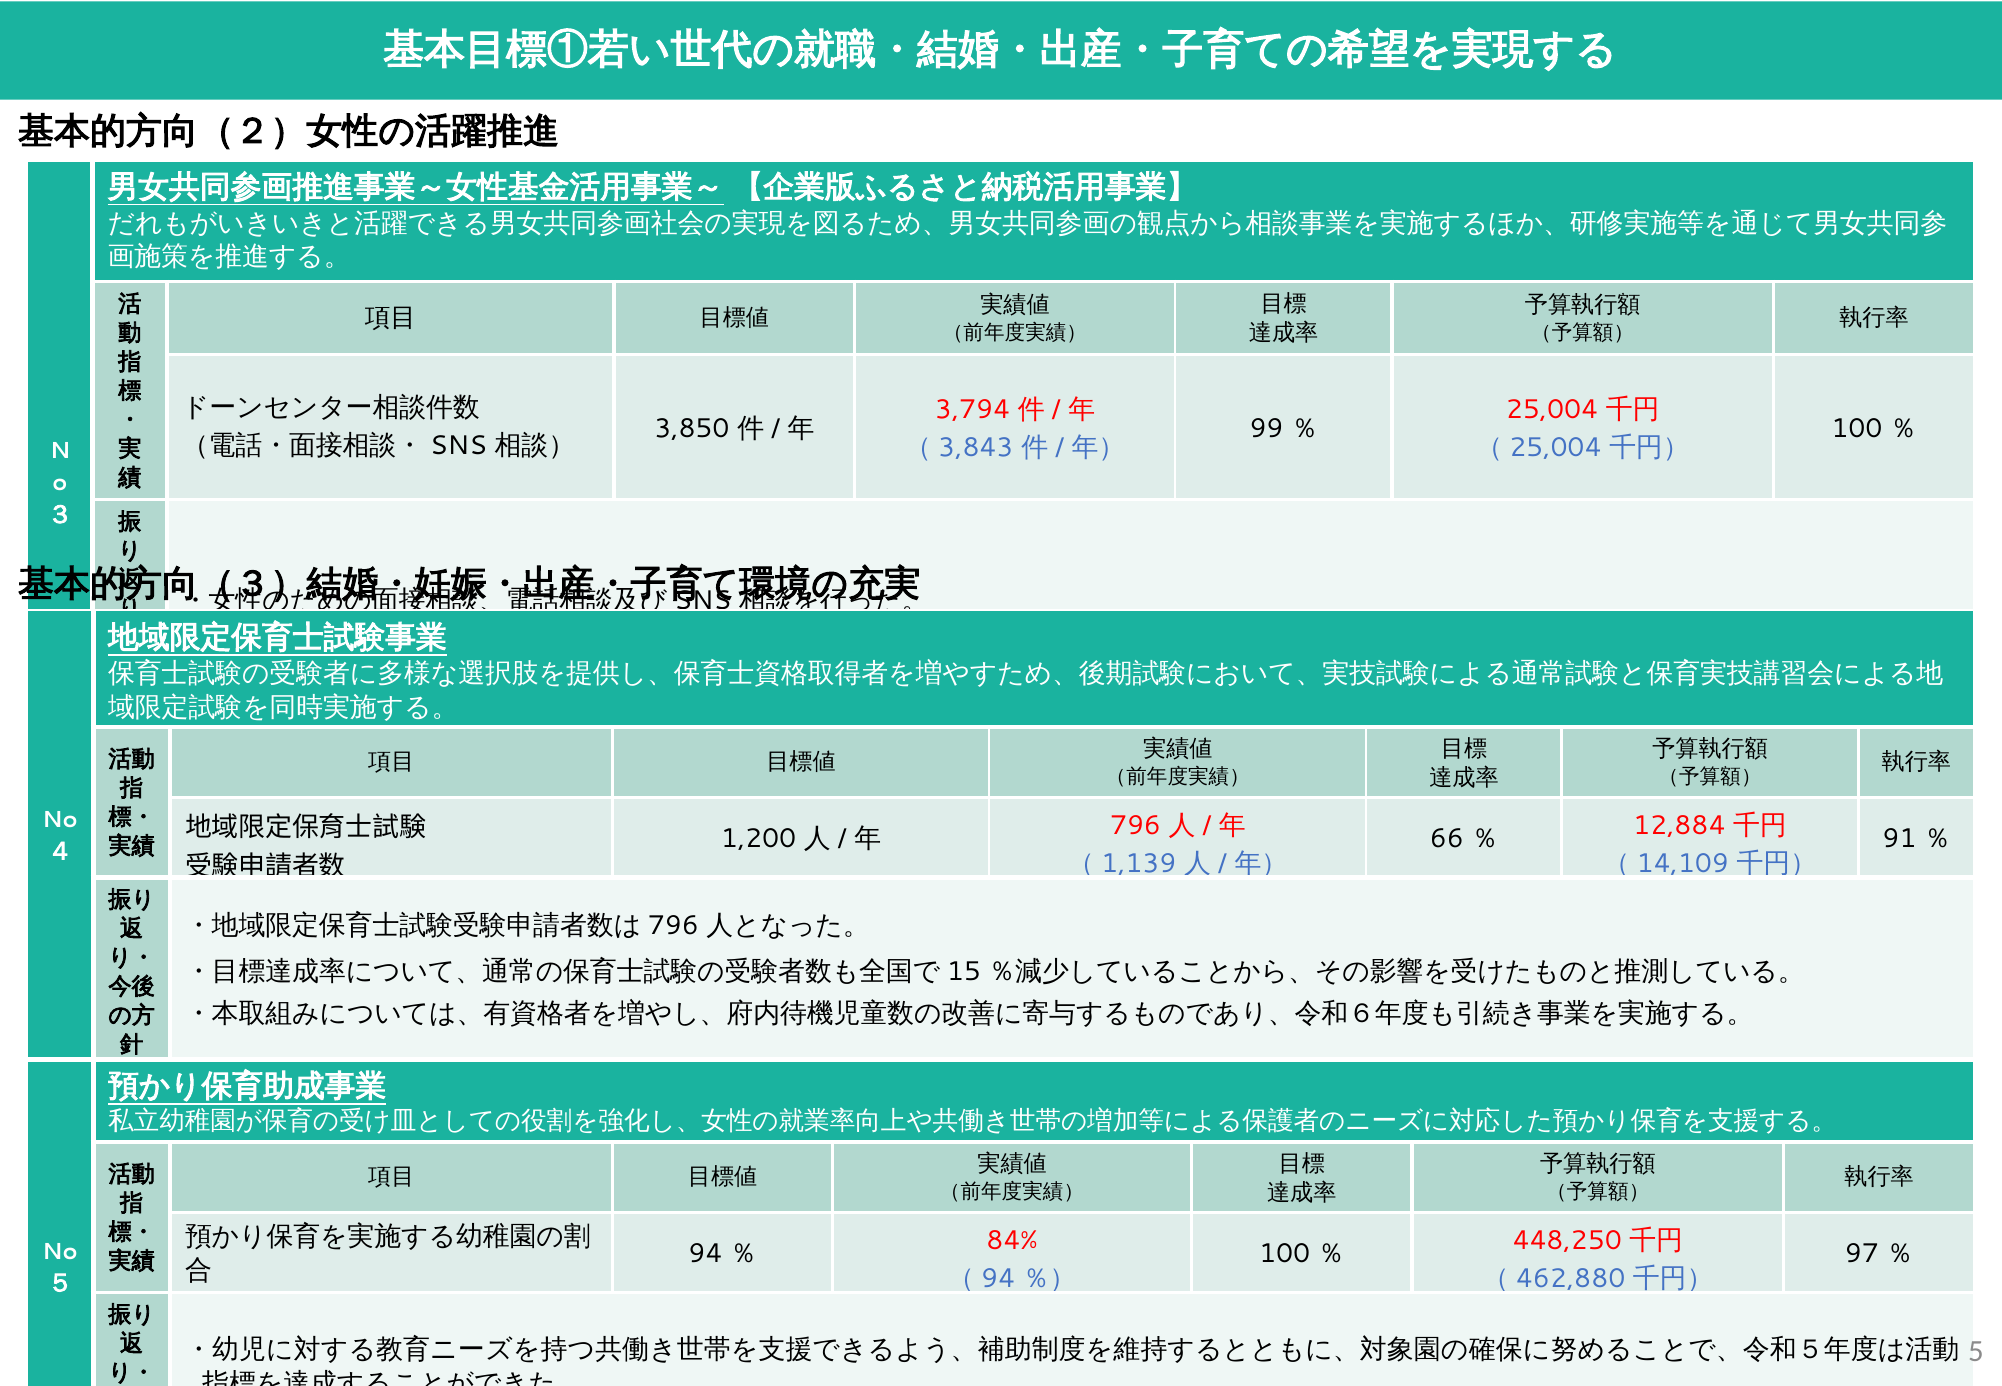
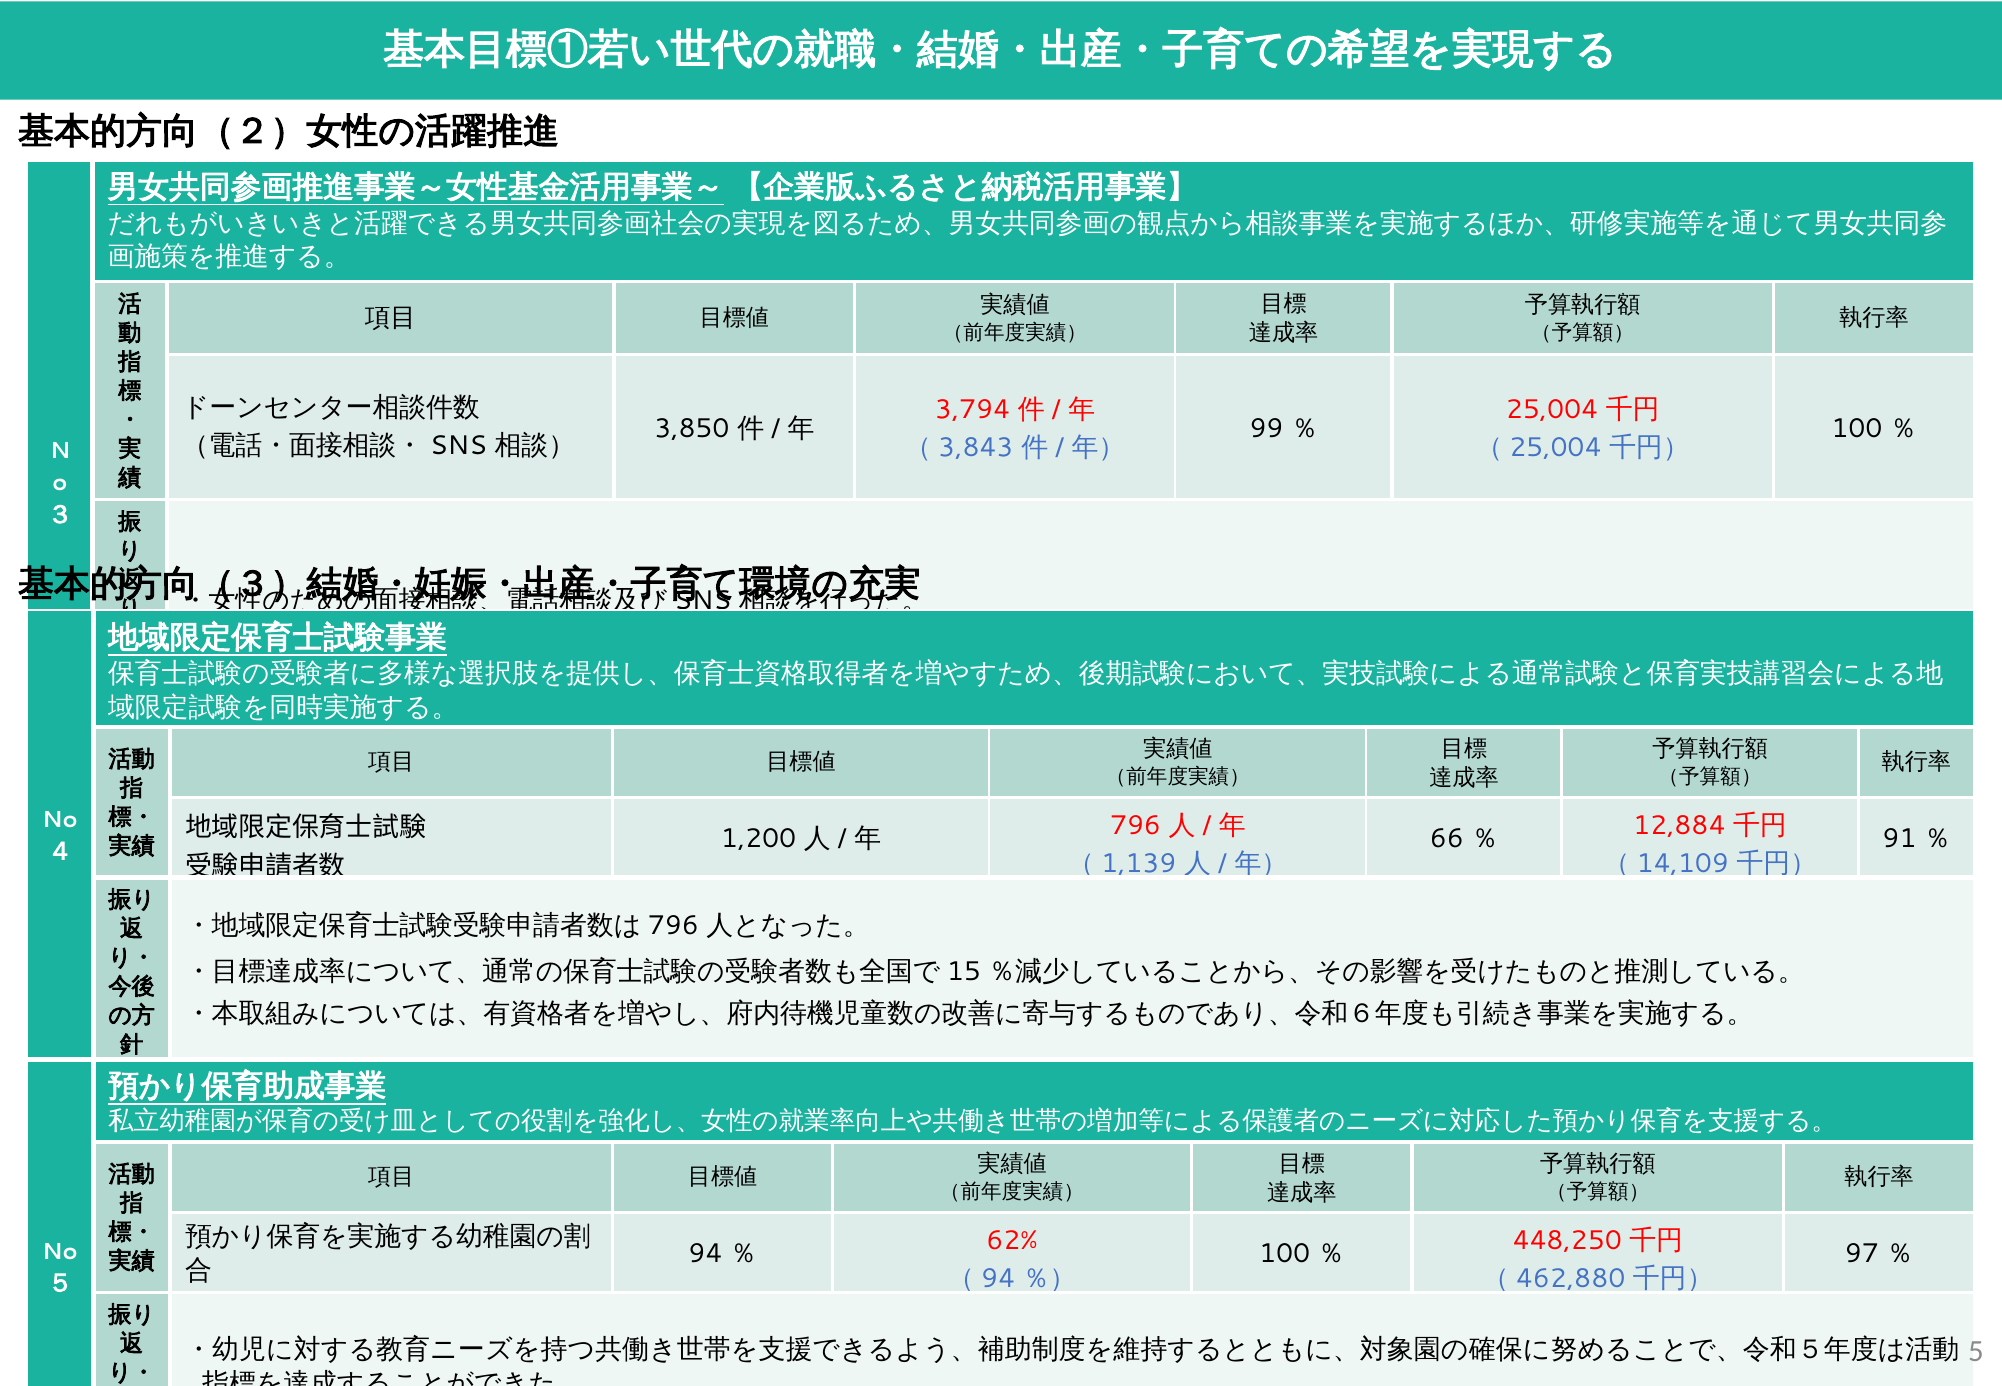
84%: 84% -> 62% (1012, 1240)
